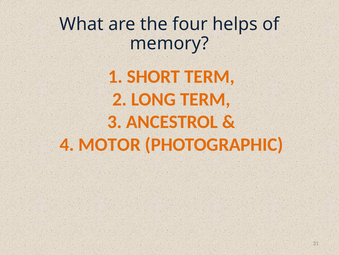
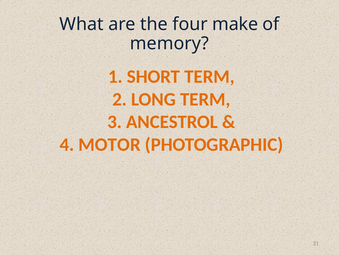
helps: helps -> make (235, 24)
